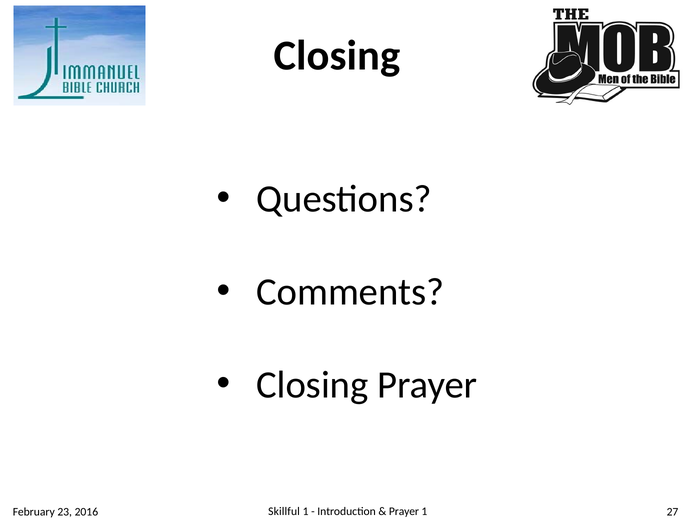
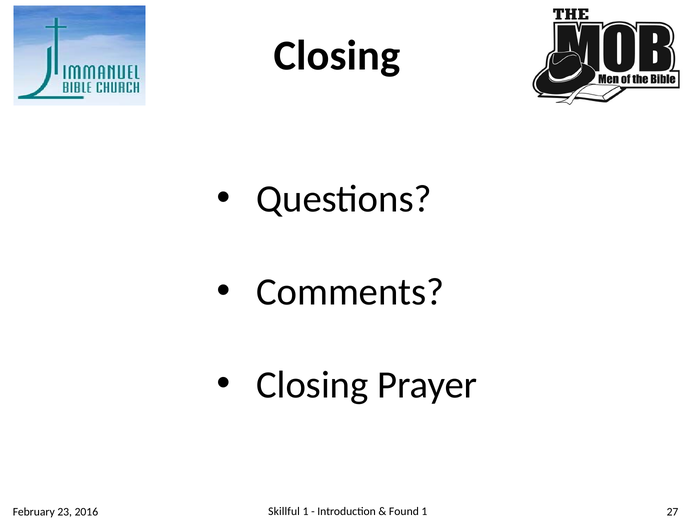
Prayer: Prayer -> Found (404, 511)
